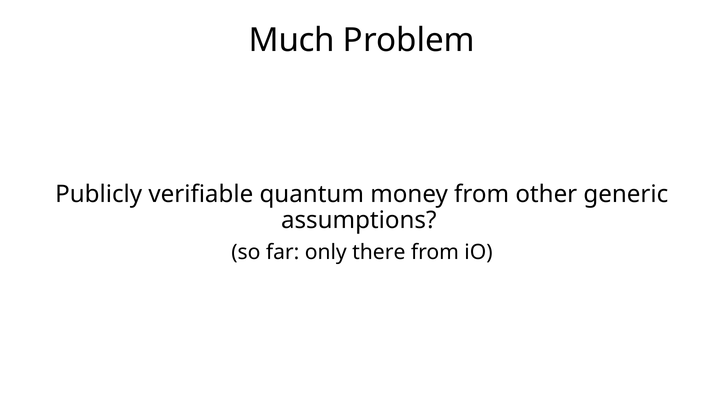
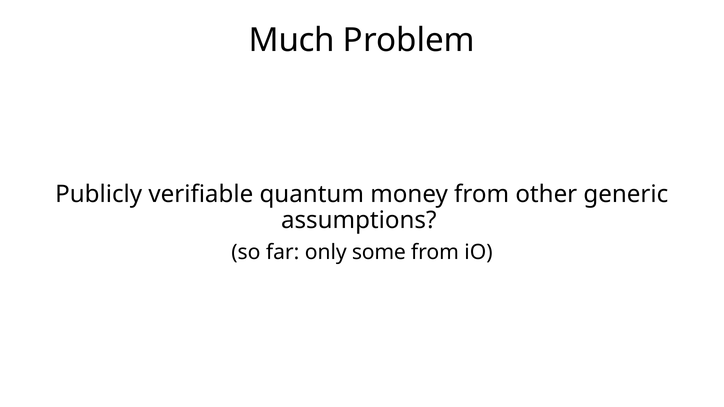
there: there -> some (379, 253)
